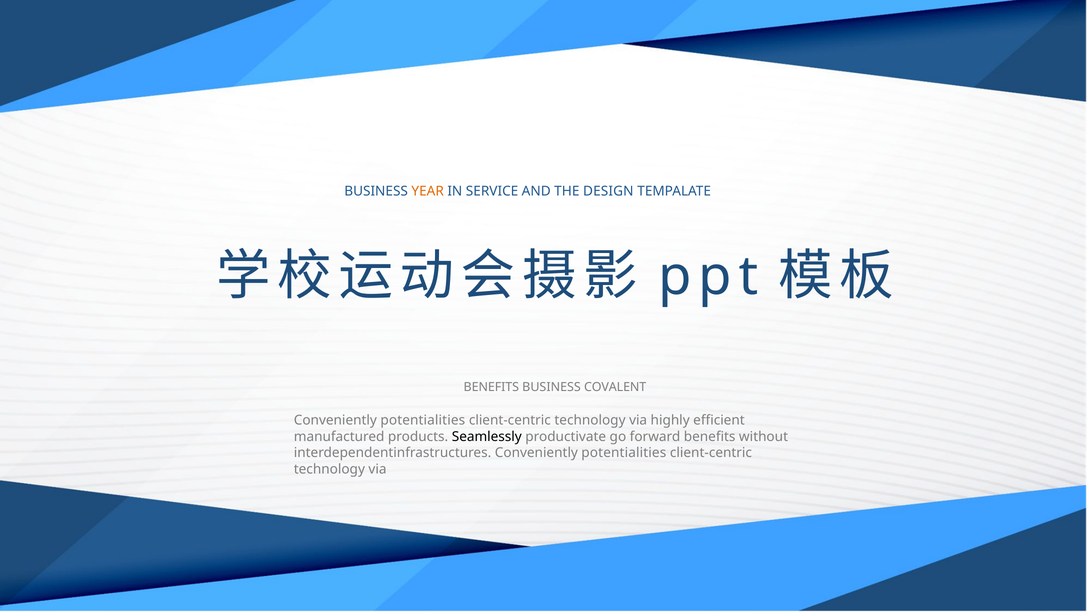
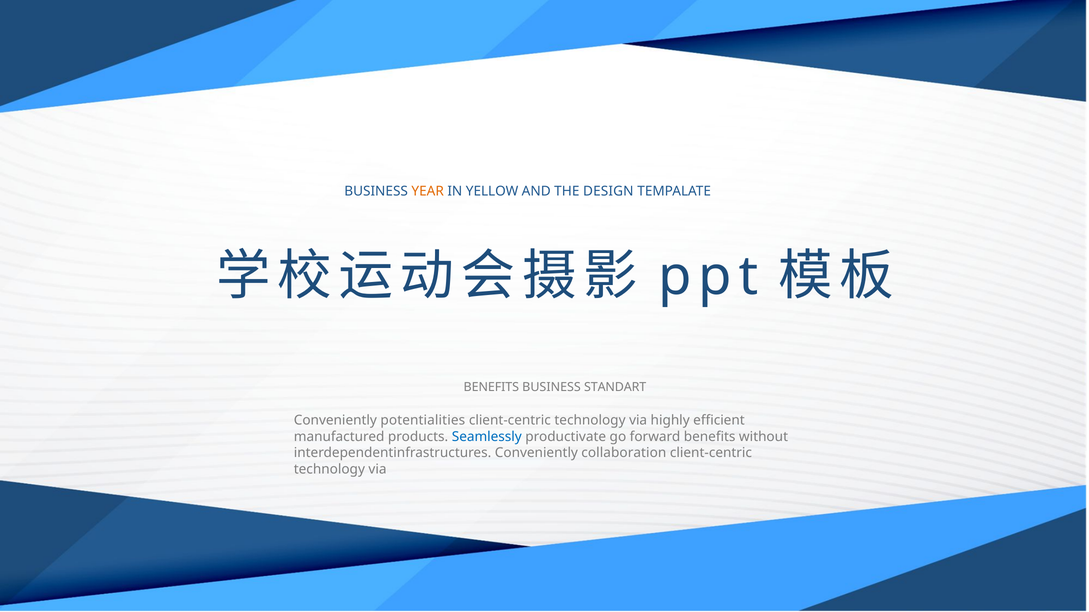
SERVICE: SERVICE -> YELLOW (492, 192)
COVALENT: COVALENT -> STANDART (615, 388)
Seamlessly colour: black -> blue (487, 437)
interdependentinfrastructures Conveniently potentialities: potentialities -> collaboration (624, 453)
